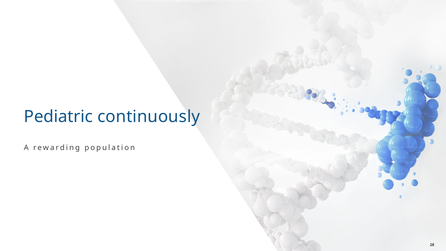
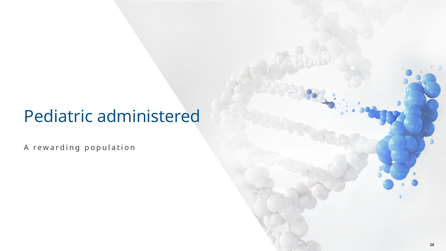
continuously: continuously -> administered (149, 117)
